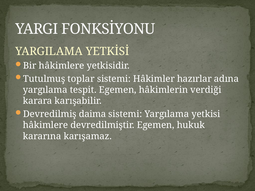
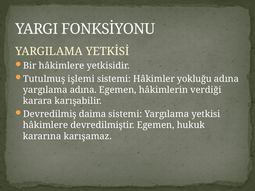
toplar: toplar -> işlemi (81, 79)
hazırlar: hazırlar -> yokluğu (194, 79)
yargılama tespit: tespit -> adına (83, 90)
